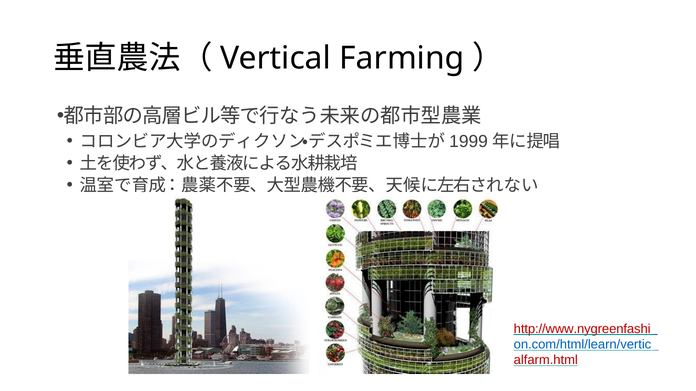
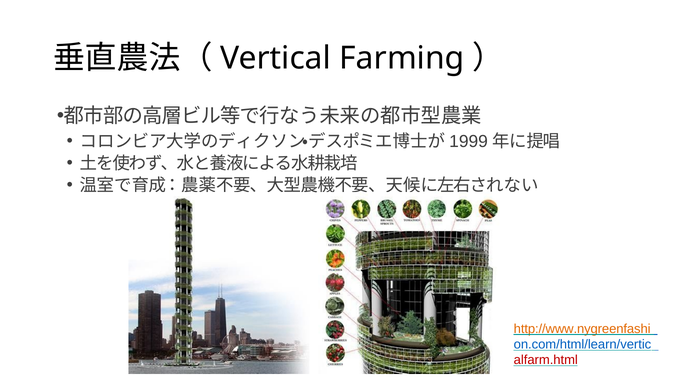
http://www.nygreenfashi colour: red -> orange (582, 329)
